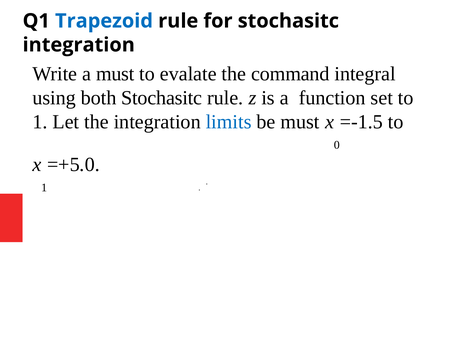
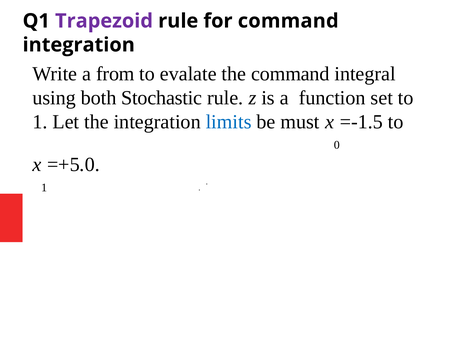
Trapezoid colour: blue -> purple (104, 21)
for stochasitc: stochasitc -> command (288, 21)
a must: must -> from (115, 74)
both Stochasitc: Stochasitc -> Stochastic (162, 98)
